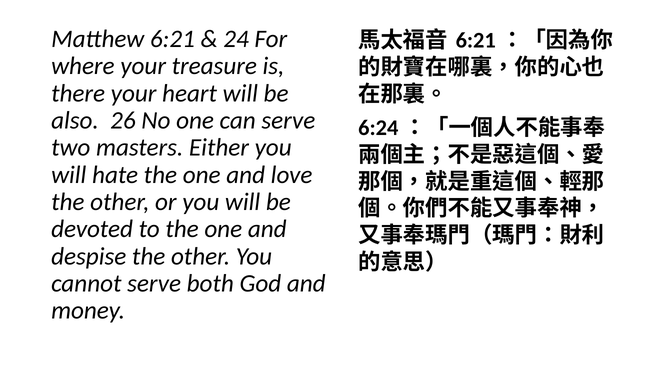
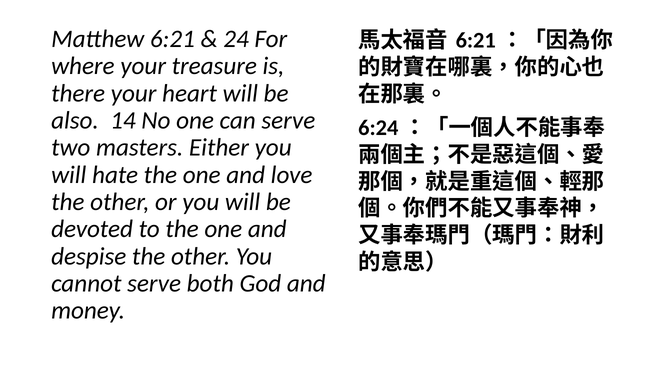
26: 26 -> 14 (123, 121)
